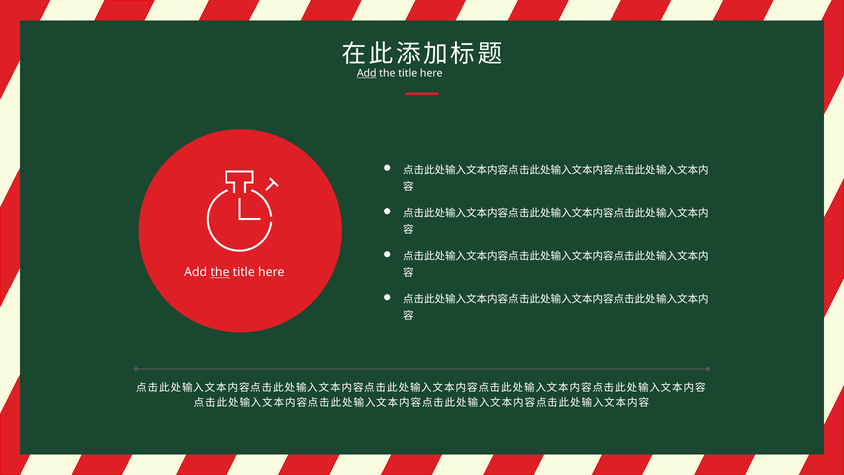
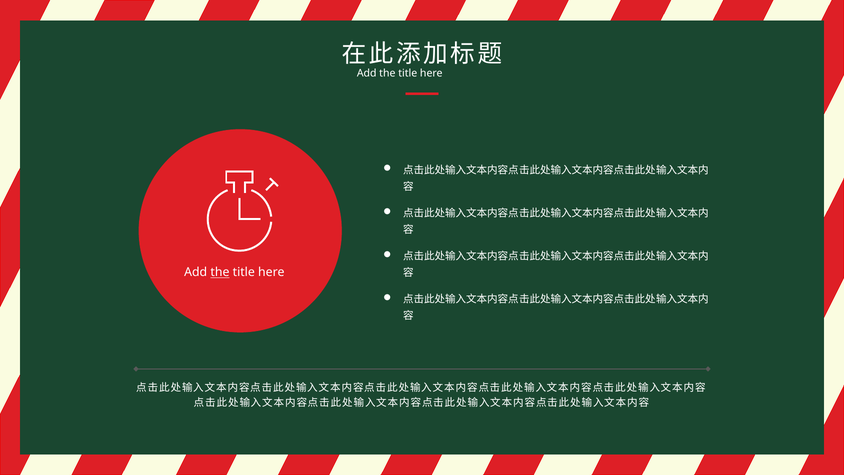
Add underline: present -> none (367, 73)
